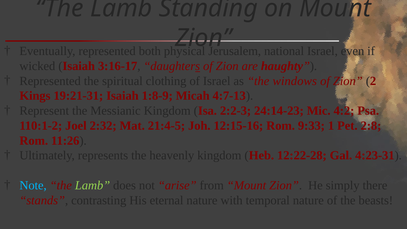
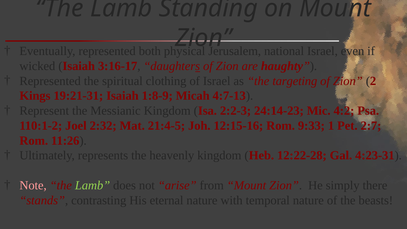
windows: windows -> targeting (295, 81)
2:8: 2:8 -> 2:7 (371, 126)
Note colour: light blue -> pink (33, 185)
